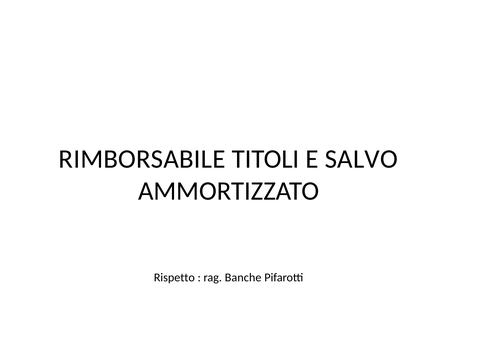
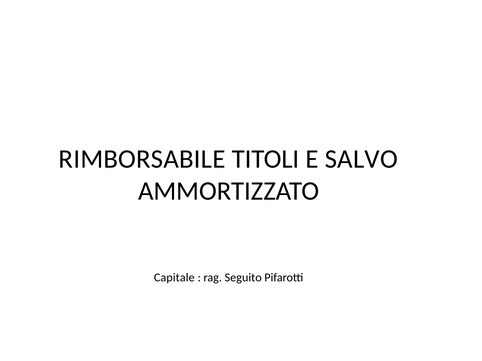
Rispetto: Rispetto -> Capitale (174, 278)
Banche: Banche -> Seguito (243, 278)
